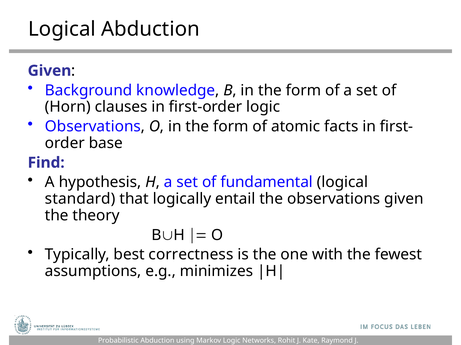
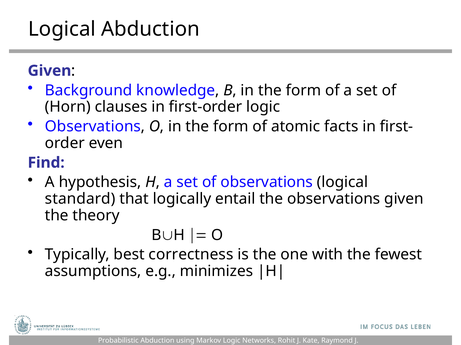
base: base -> even (106, 143)
of fundamental: fundamental -> observations (267, 183)
